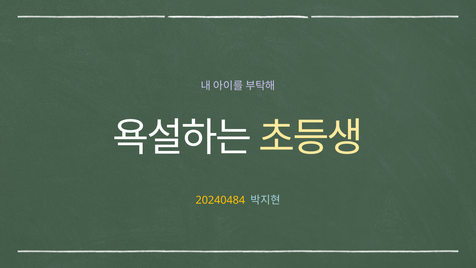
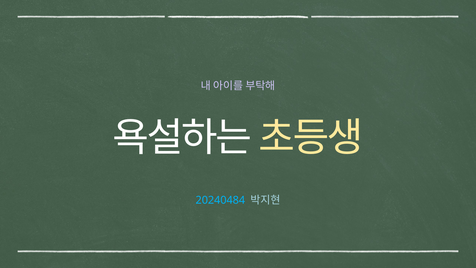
20240484 colour: yellow -> light blue (220, 200)
